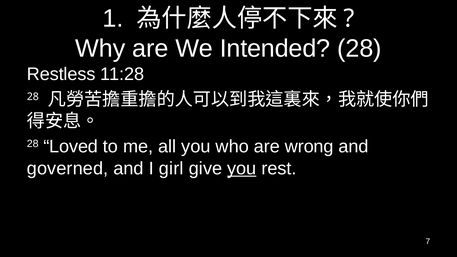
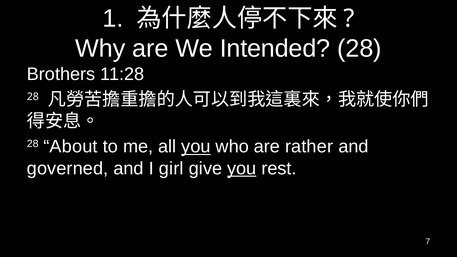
Restless: Restless -> Brothers (61, 74)
Loved: Loved -> About (71, 147)
you underline: none -> present (196, 147)
wrong: wrong -> rather (309, 147)
